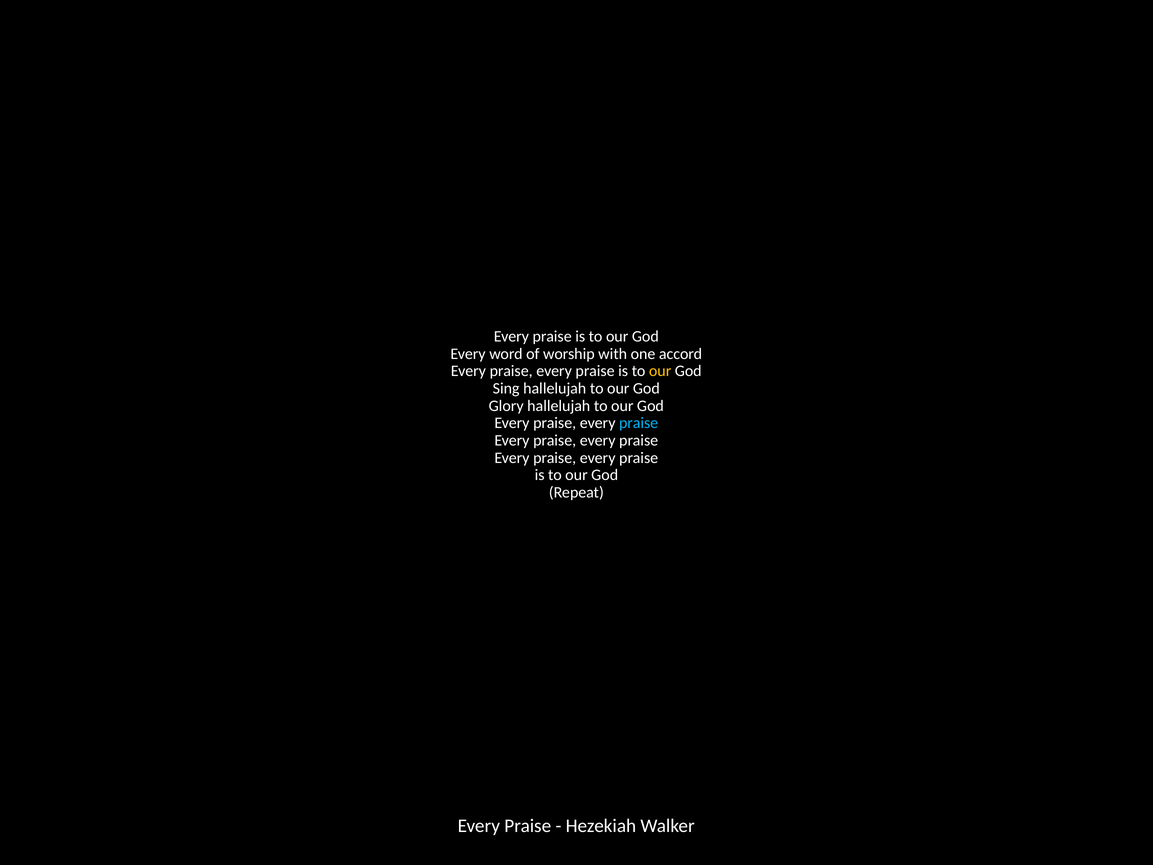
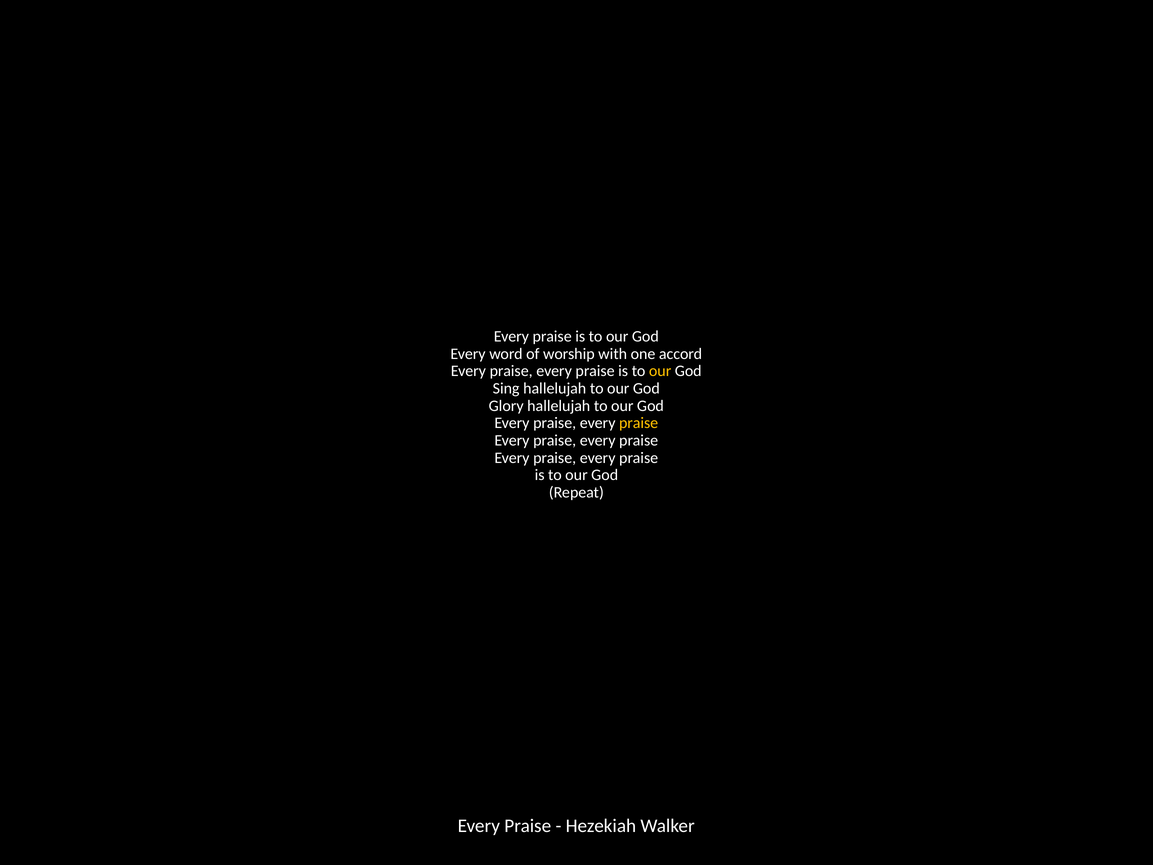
praise colour: light blue -> yellow (639, 423)
